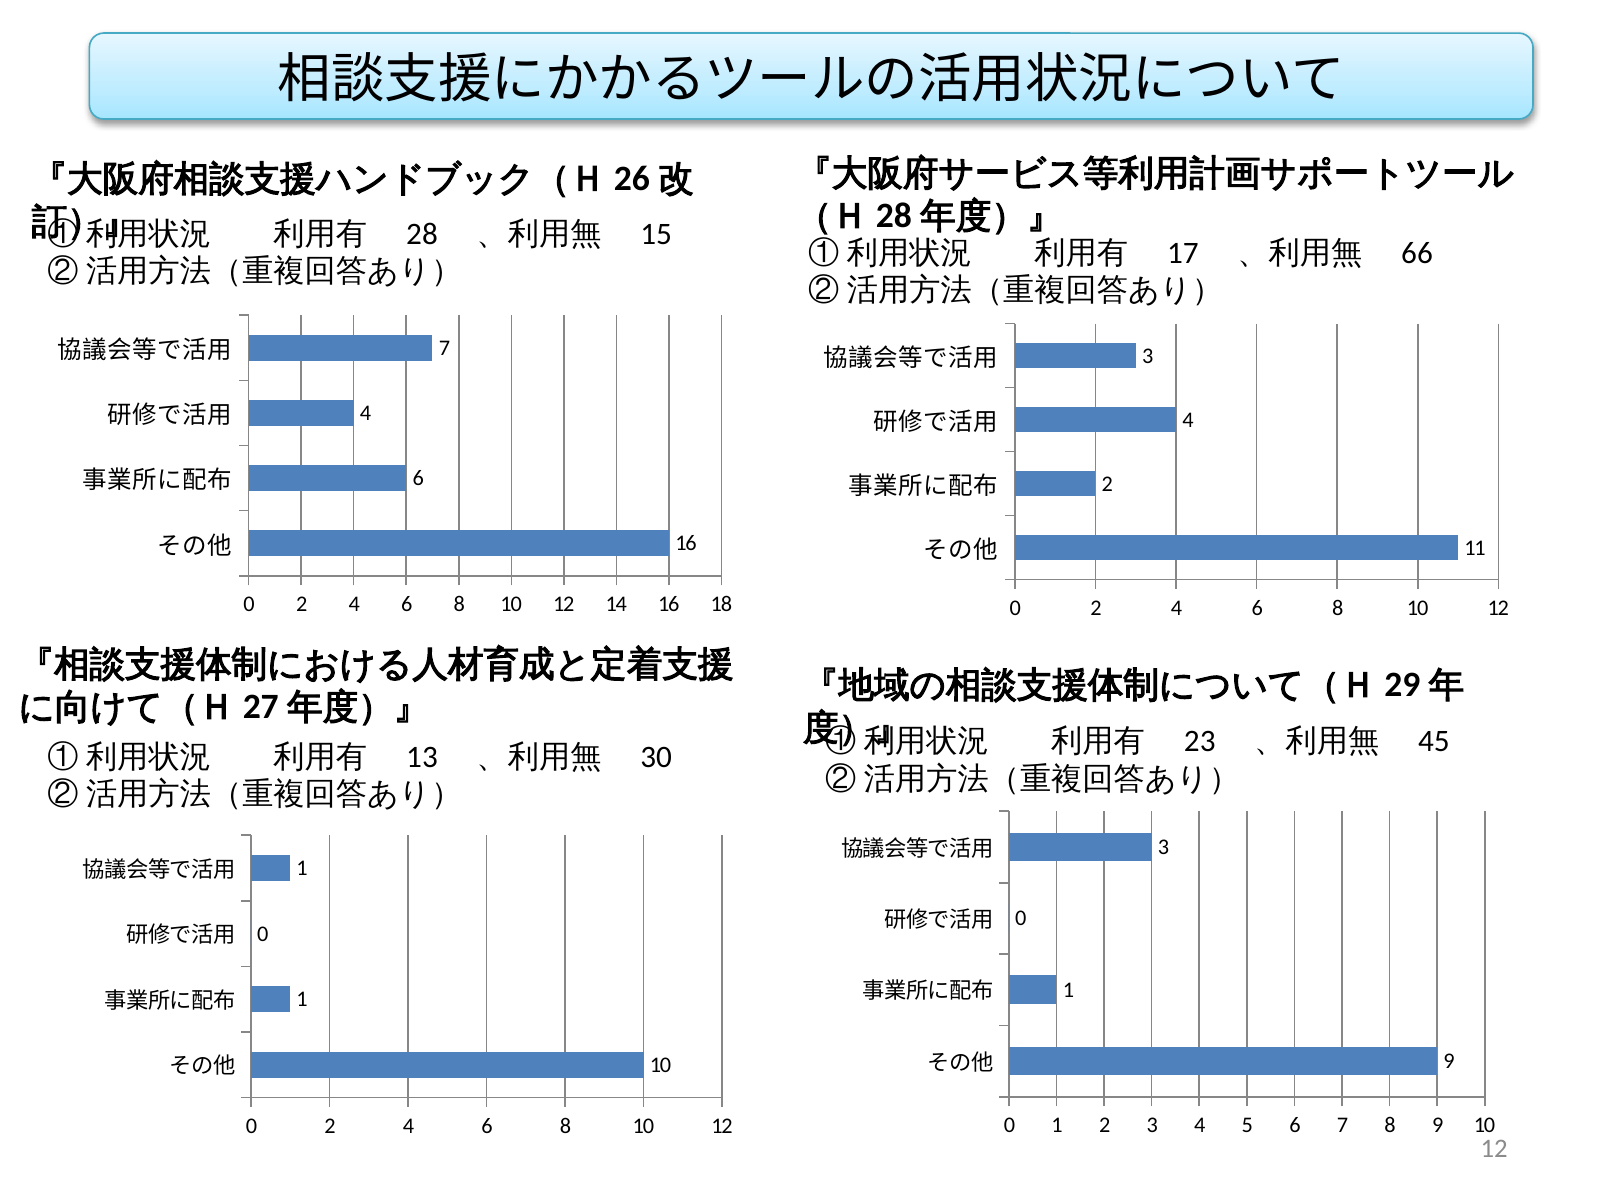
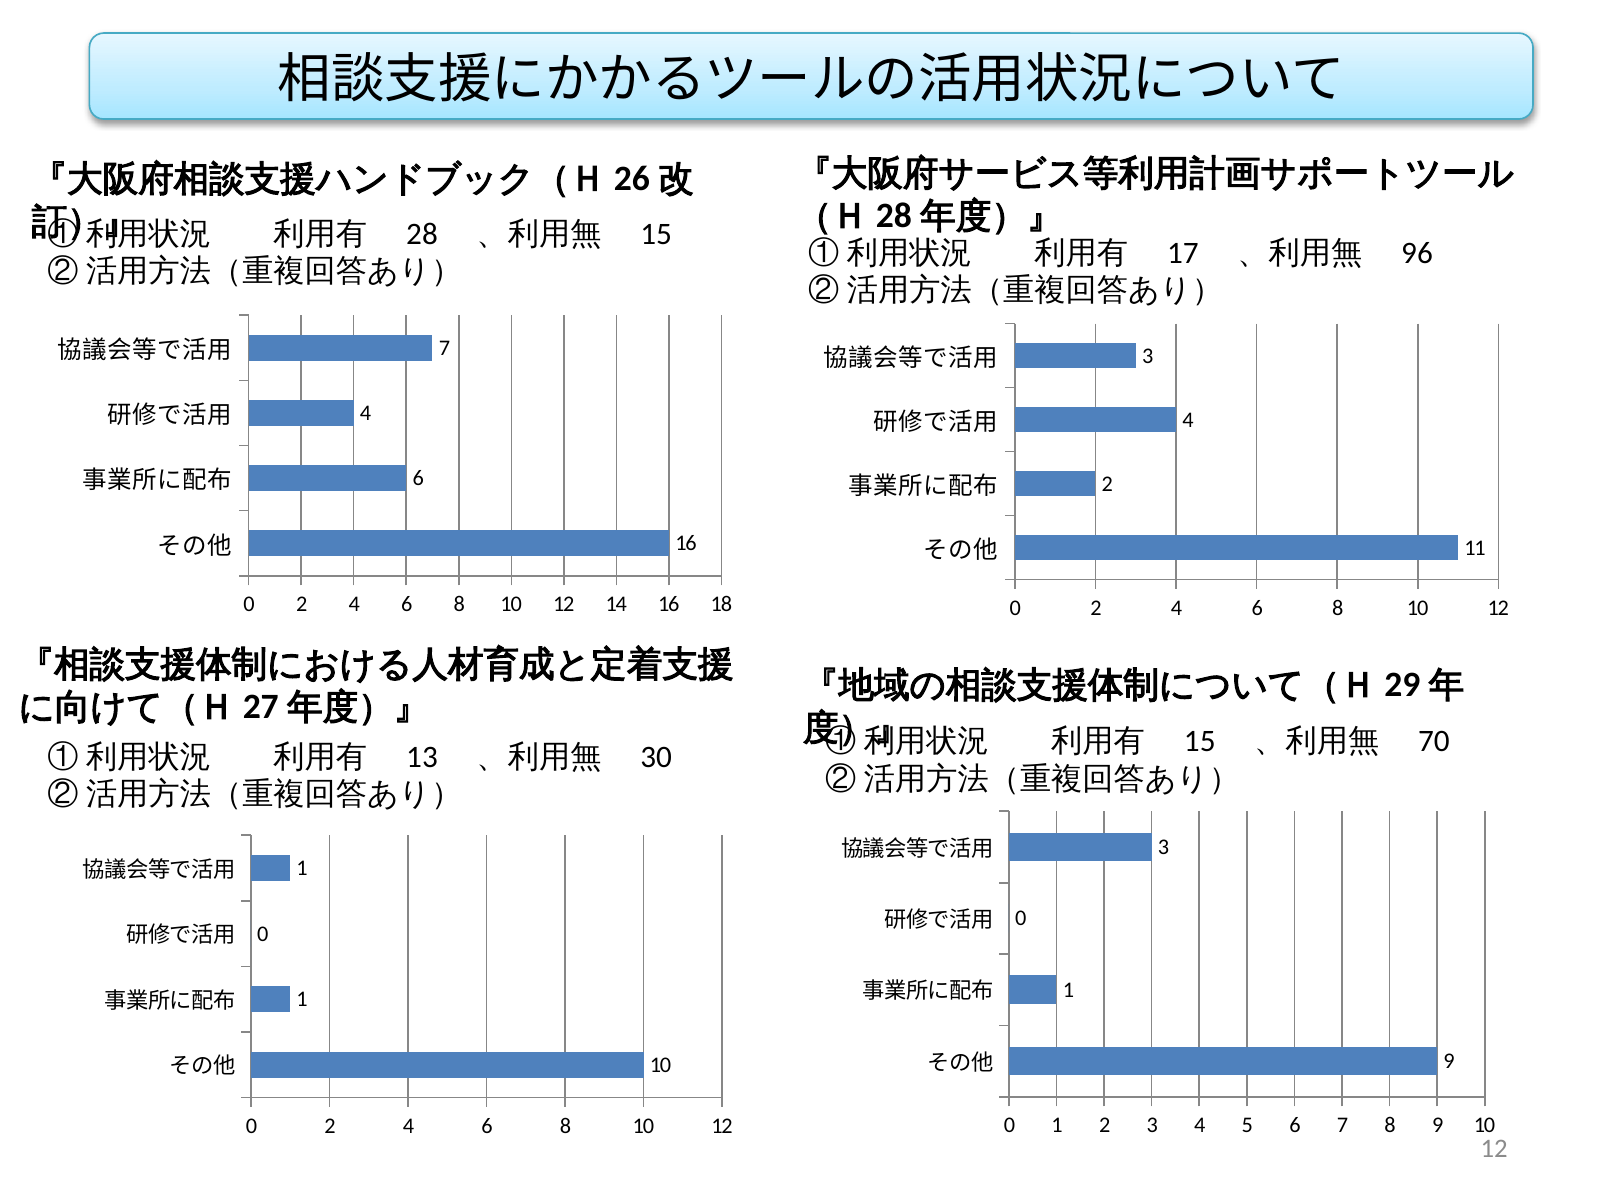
66: 66 -> 96 (1417, 253)
23: 23 -> 15 (1200, 742)
45: 45 -> 70 (1434, 742)
